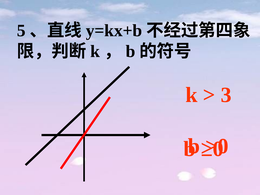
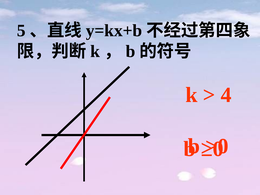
3: 3 -> 4 (226, 95)
